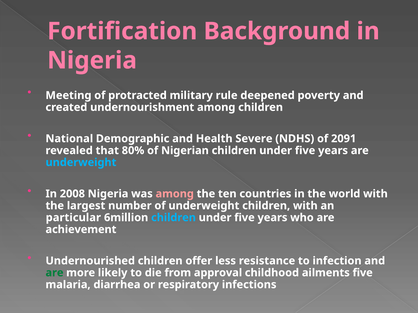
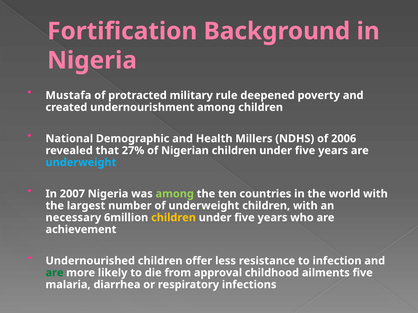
Meeting: Meeting -> Mustafa (68, 96)
Severe: Severe -> Millers (254, 139)
2091: 2091 -> 2006 (344, 139)
80%: 80% -> 27% (133, 151)
2008: 2008 -> 2007 (72, 194)
among colour: pink -> light green (175, 194)
particular: particular -> necessary (73, 218)
children colour: light blue -> yellow (173, 218)
